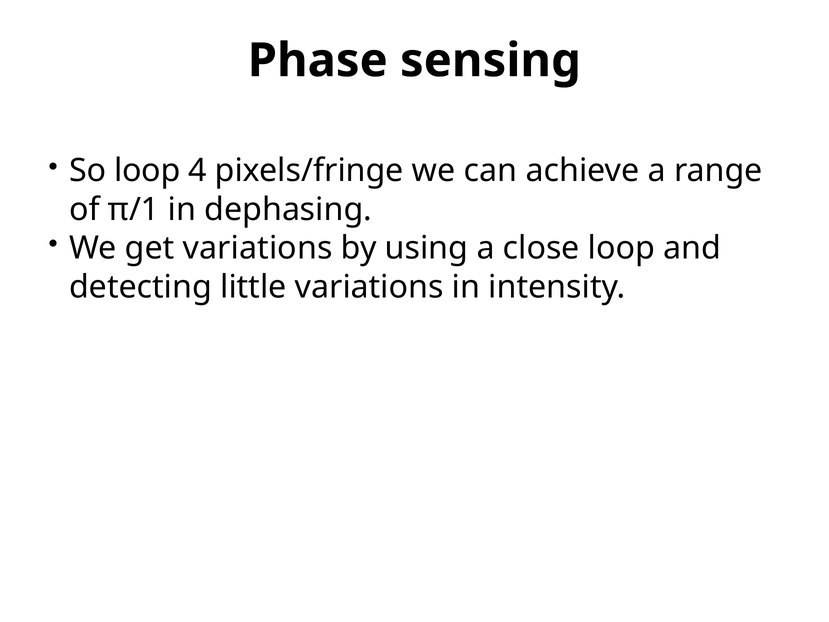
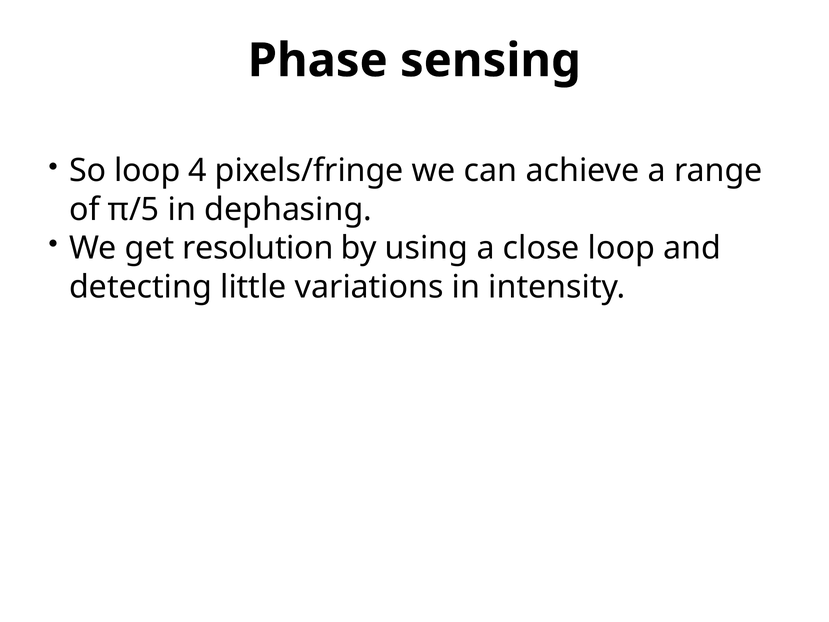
π/1: π/1 -> π/5 (134, 209)
get variations: variations -> resolution (258, 248)
